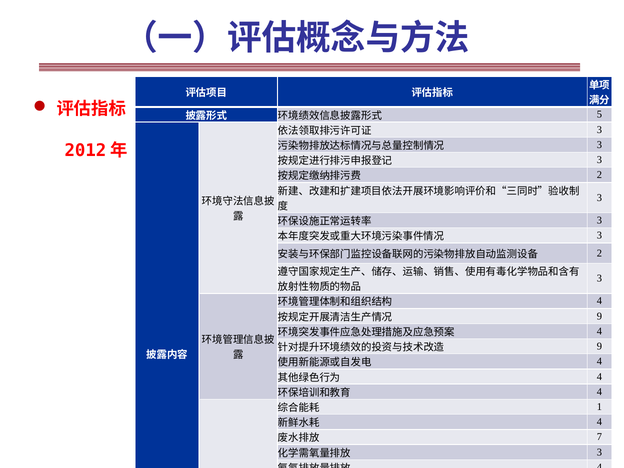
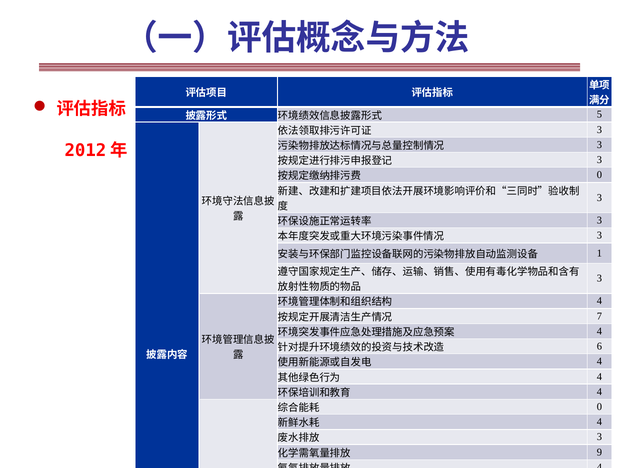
2: 2 -> 0 (599, 175)
2: 2 -> 1 (599, 253)
9: 9 -> 7 (599, 316)
9: 9 -> 6 (599, 346)
1: 1 -> 0 (599, 407)
7: 7 -> 3 (599, 437)
3: 3 -> 9 (599, 452)
